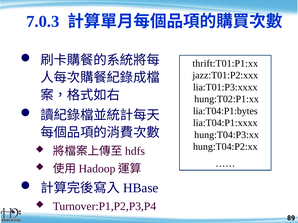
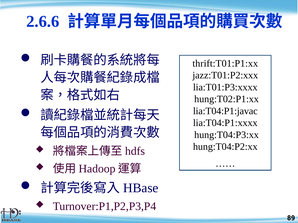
7.0.3: 7.0.3 -> 2.6.6 (43, 21)
lia:T04:P1:bytes: lia:T04:P1:bytes -> lia:T04:P1:javac (225, 111)
